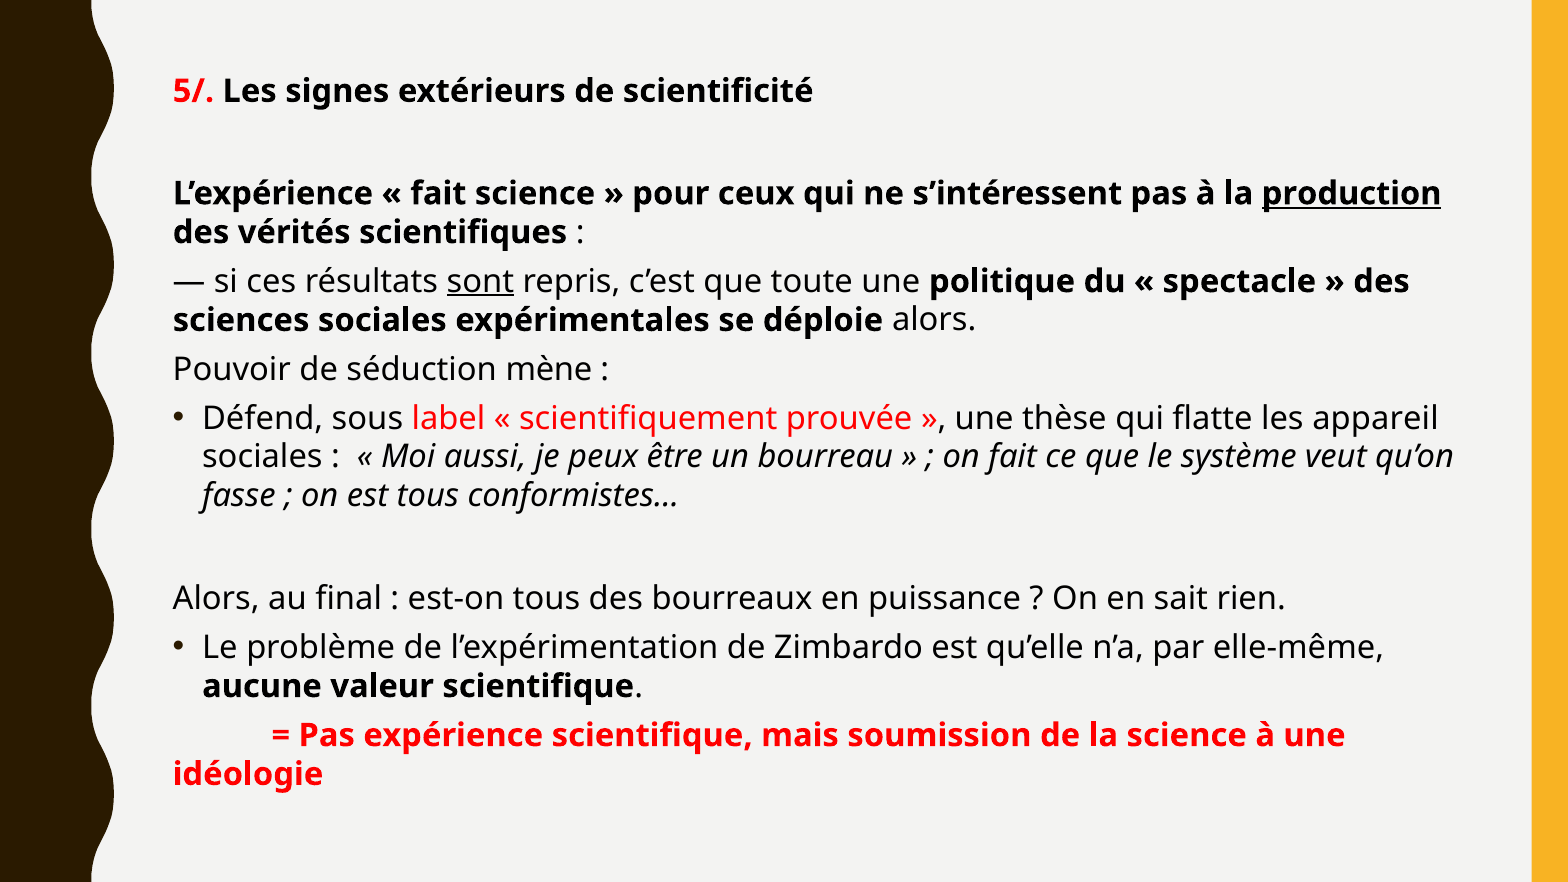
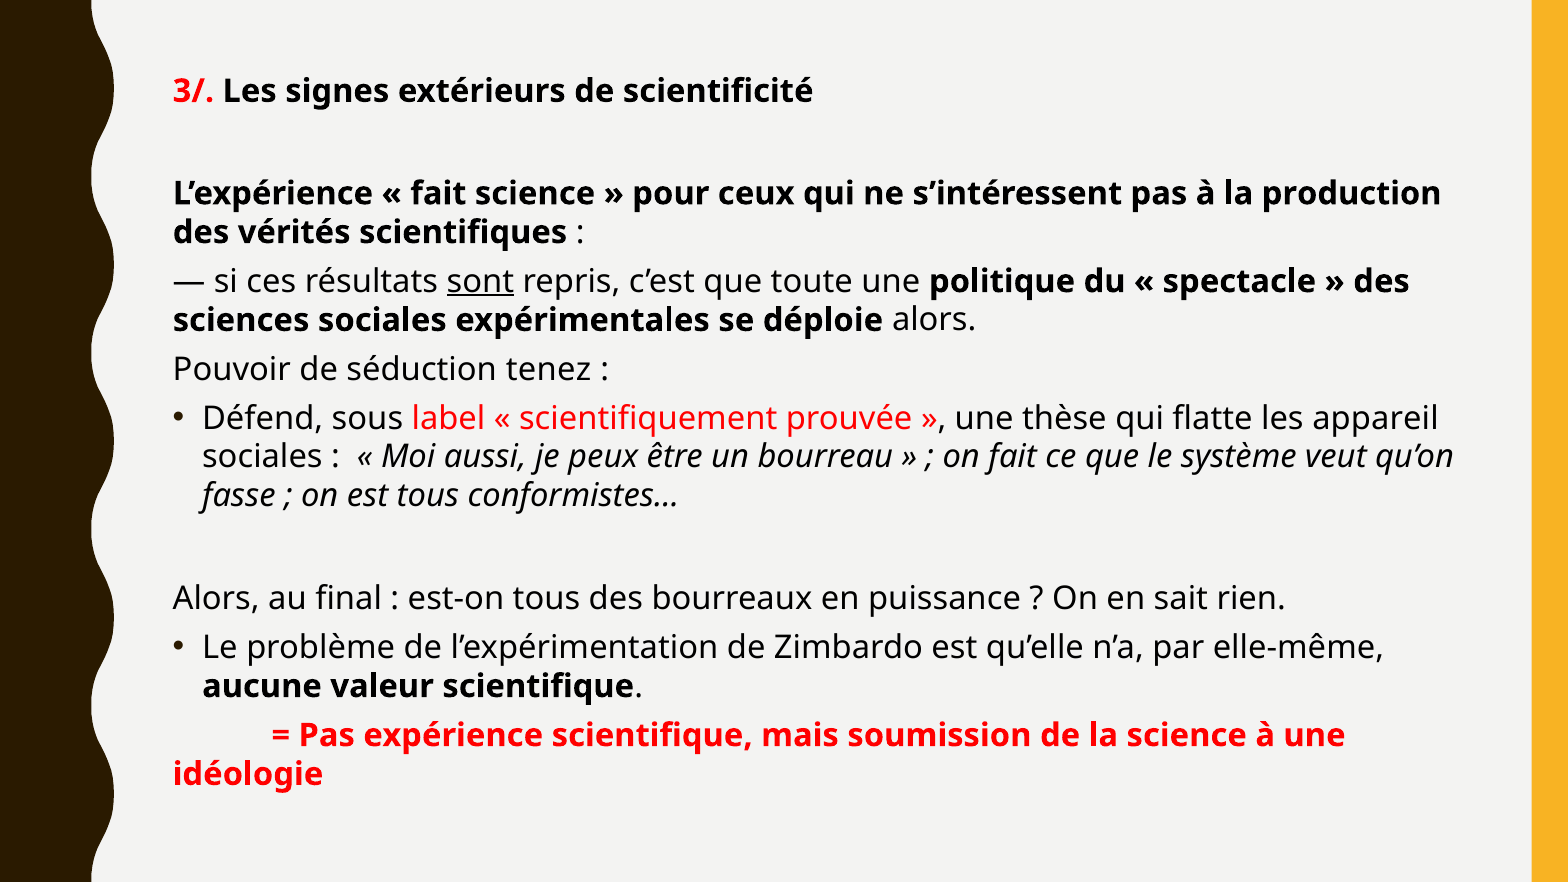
5/: 5/ -> 3/ (193, 91)
production underline: present -> none (1352, 194)
mène: mène -> tenez (549, 369)
